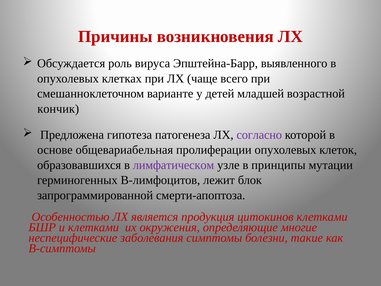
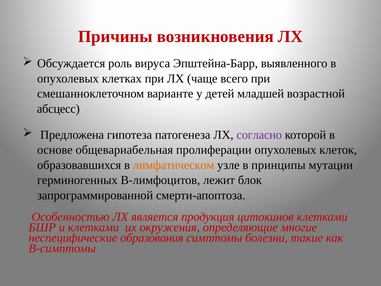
кончик: кончик -> абсцесс (58, 109)
лимфатическом colour: purple -> orange (174, 165)
заболевания: заболевания -> образования (152, 238)
